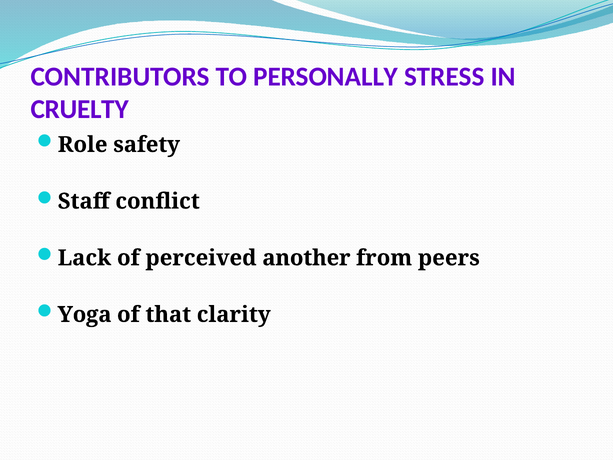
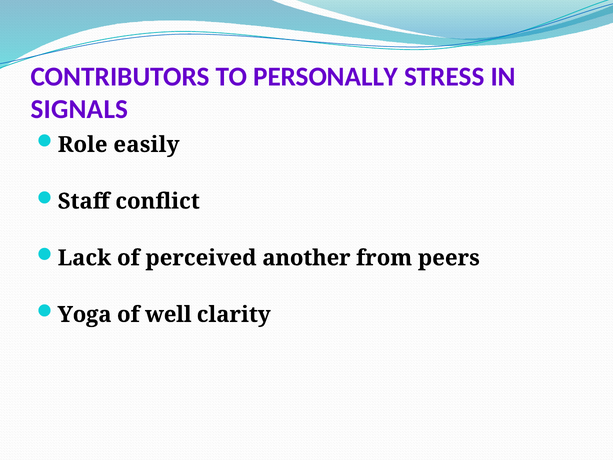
CRUELTY: CRUELTY -> SIGNALS (79, 109)
safety: safety -> easily (146, 145)
that: that -> well (168, 314)
